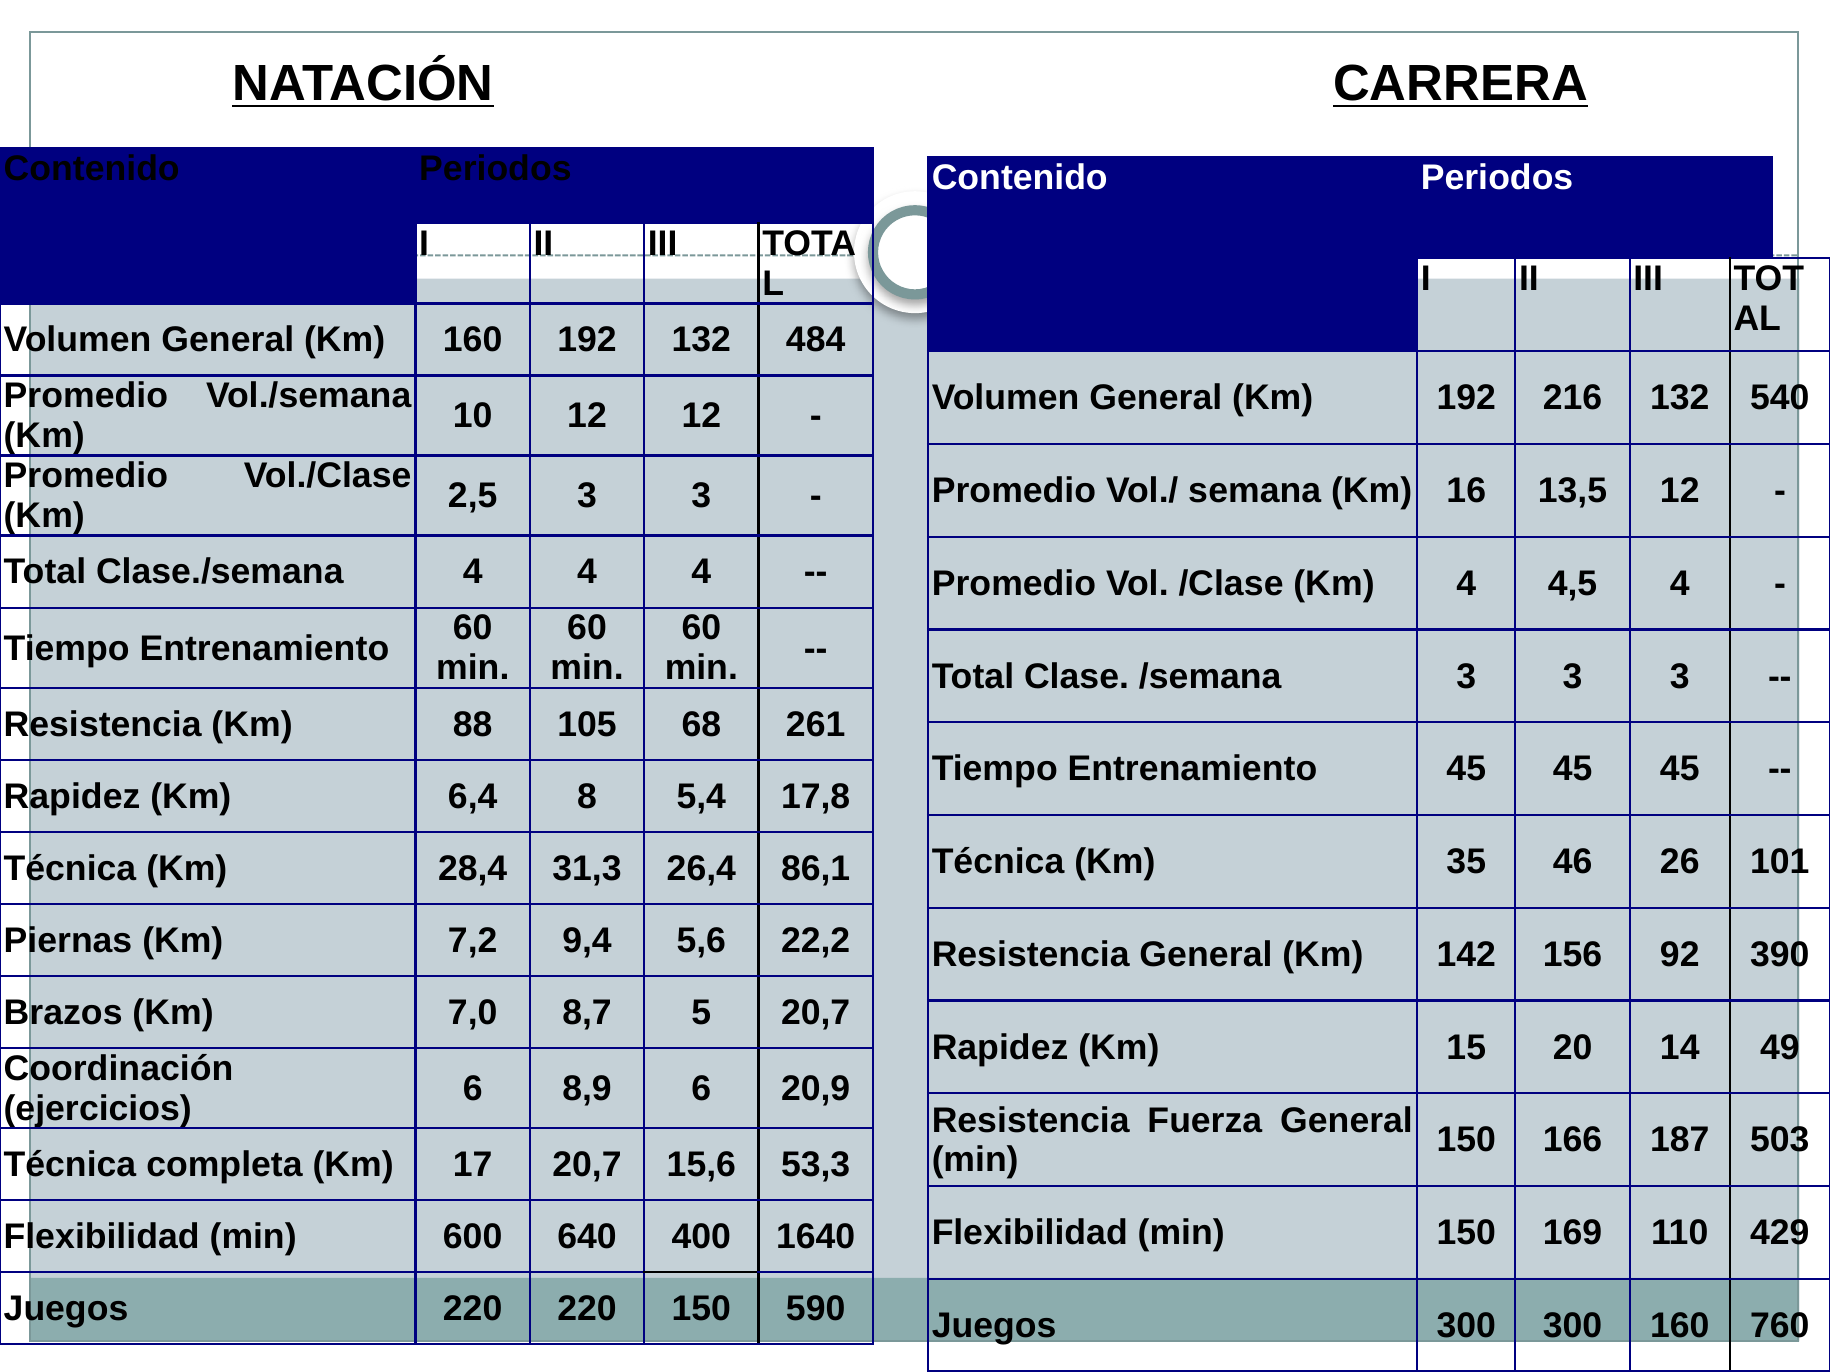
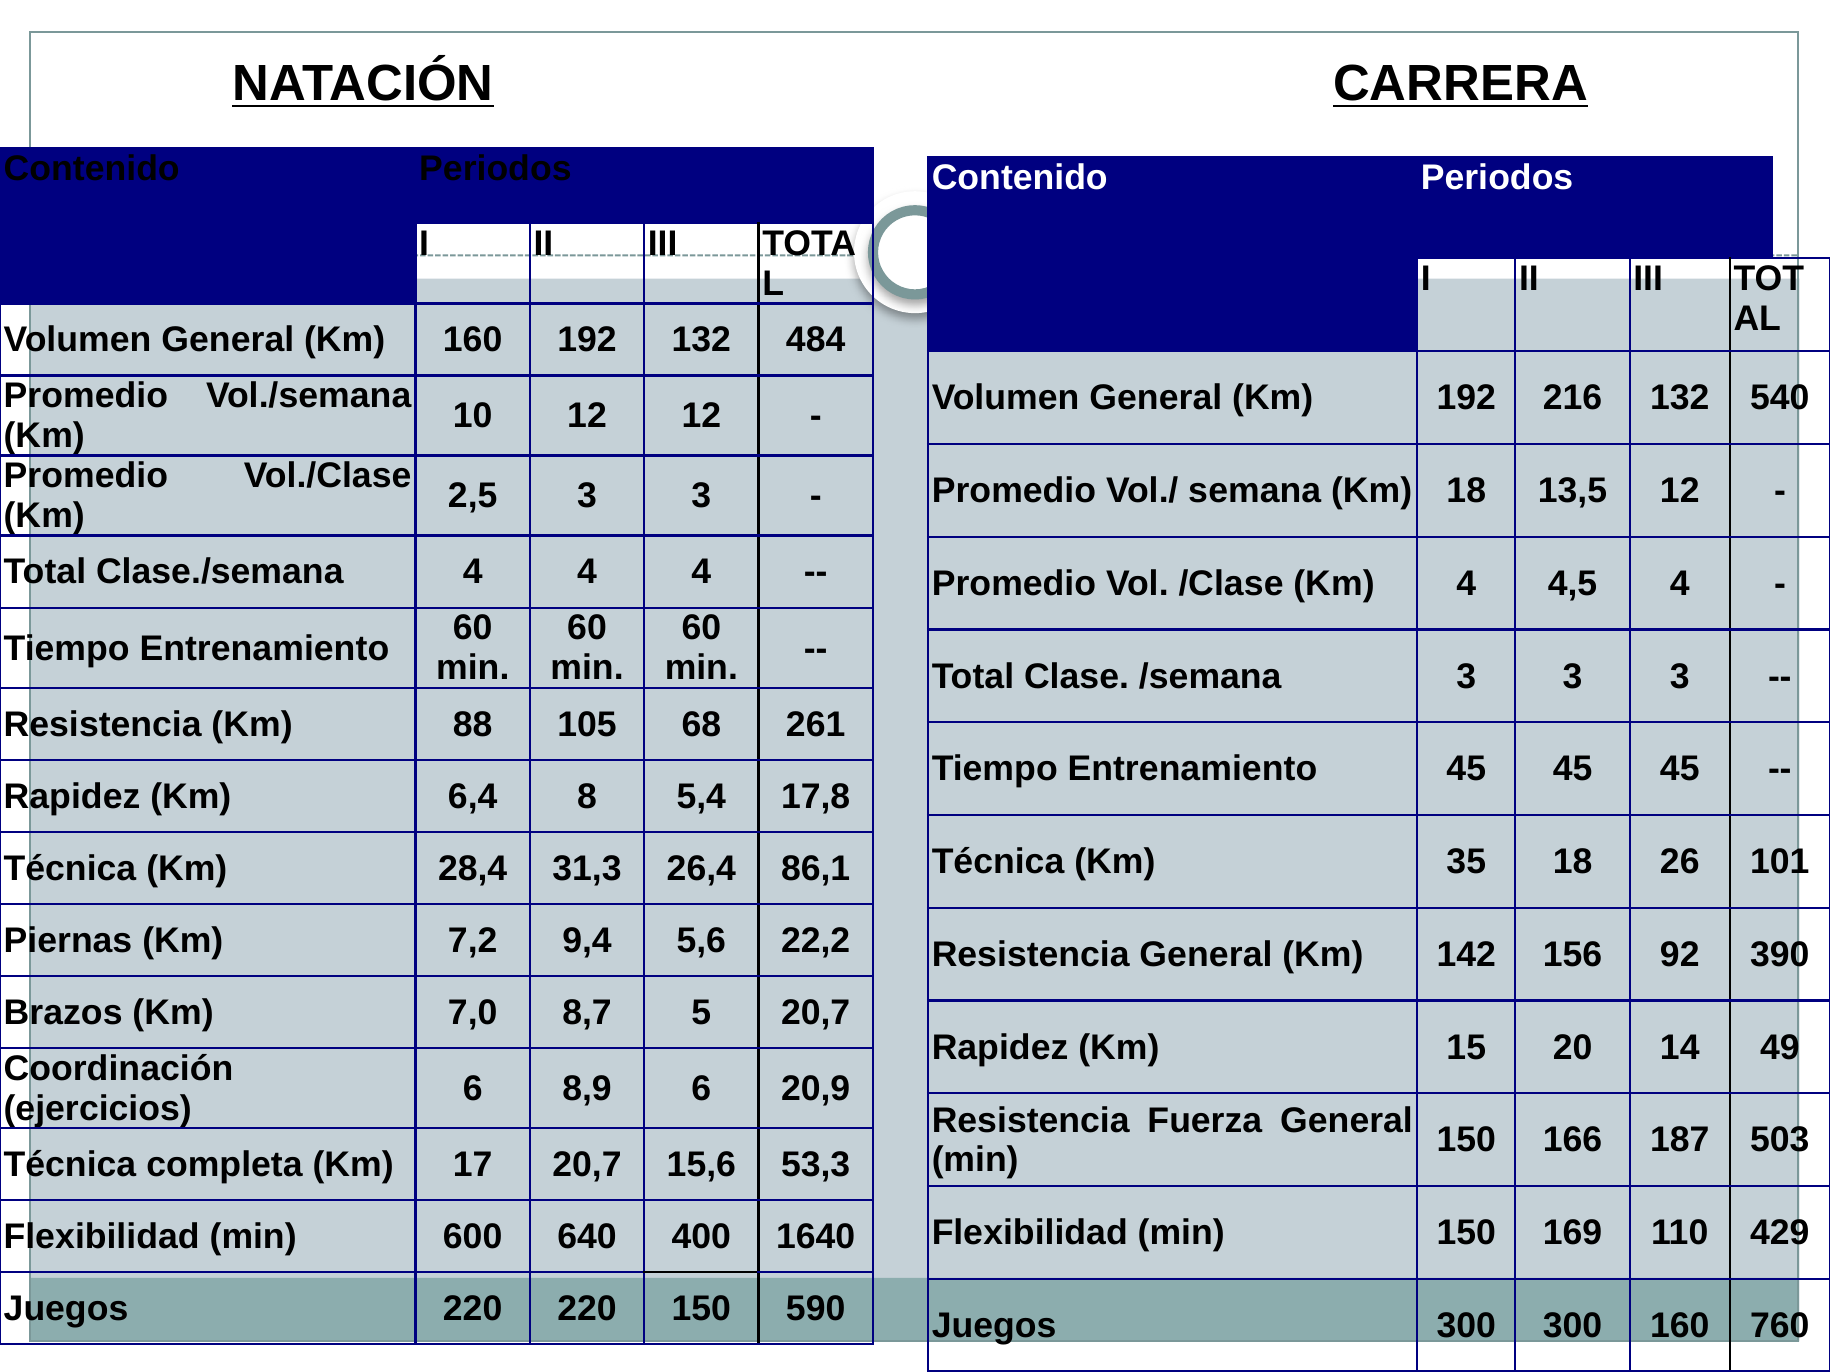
Km 16: 16 -> 18 (1466, 491)
35 46: 46 -> 18 (1573, 862)
